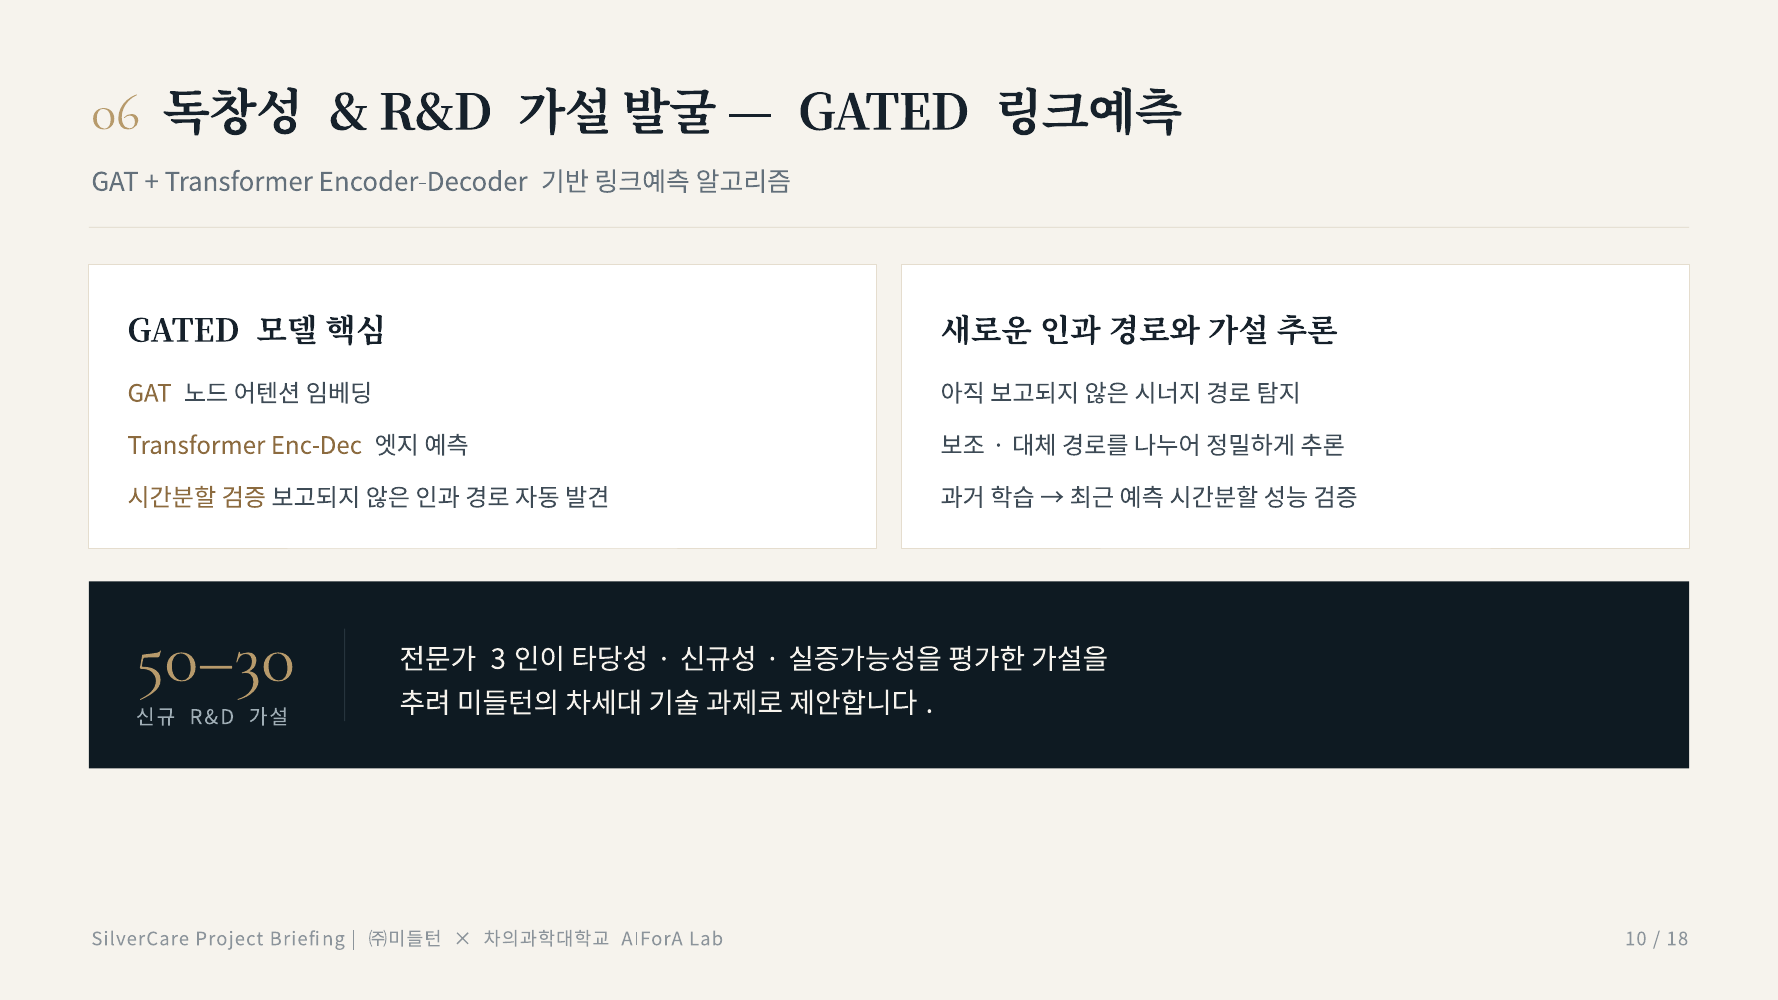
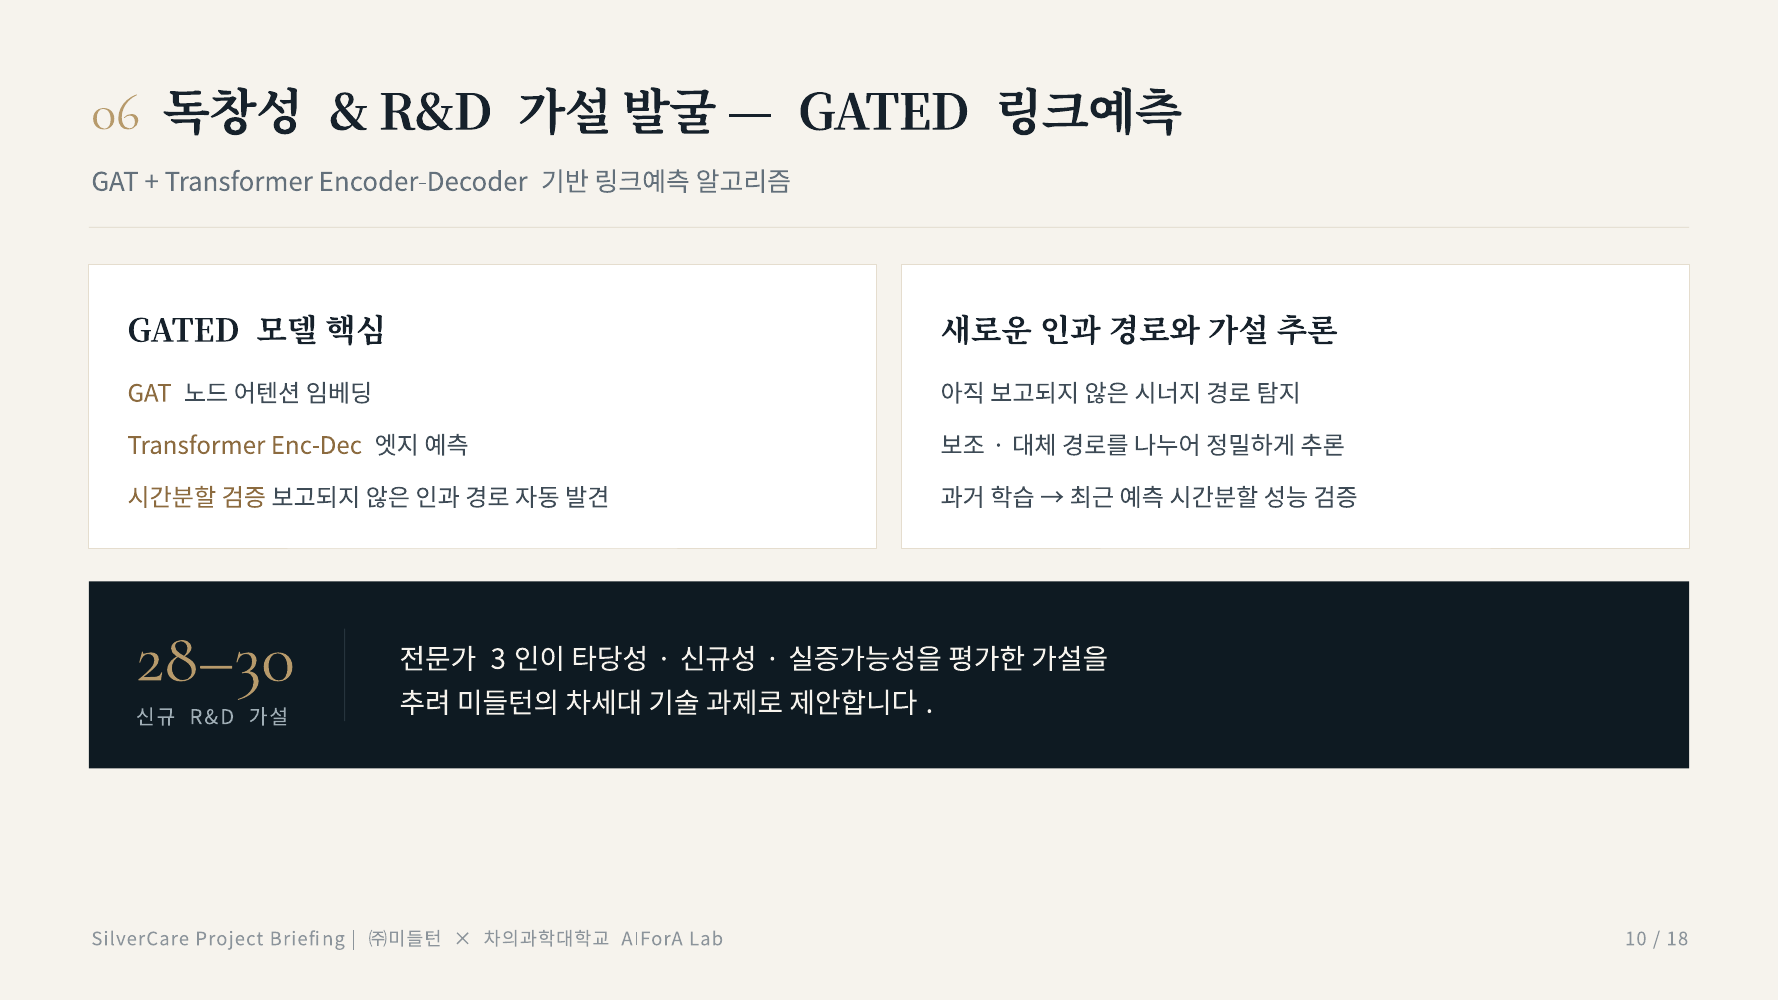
50–30: 50–30 -> 28–30 (215, 657)
